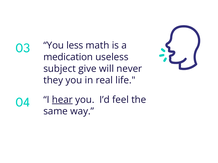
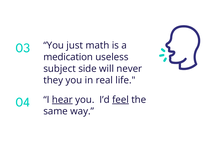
less: less -> just (75, 46)
give: give -> side (88, 69)
feel underline: none -> present (121, 100)
